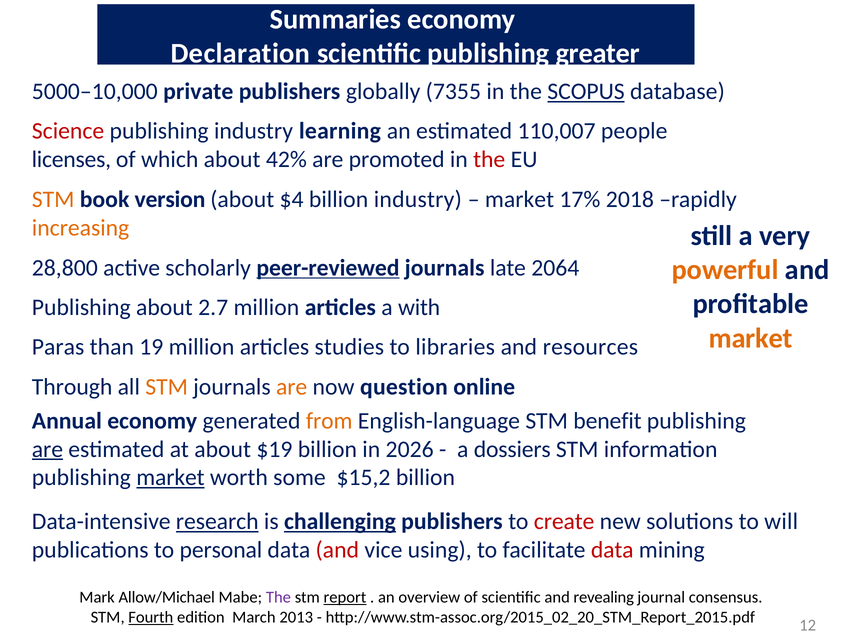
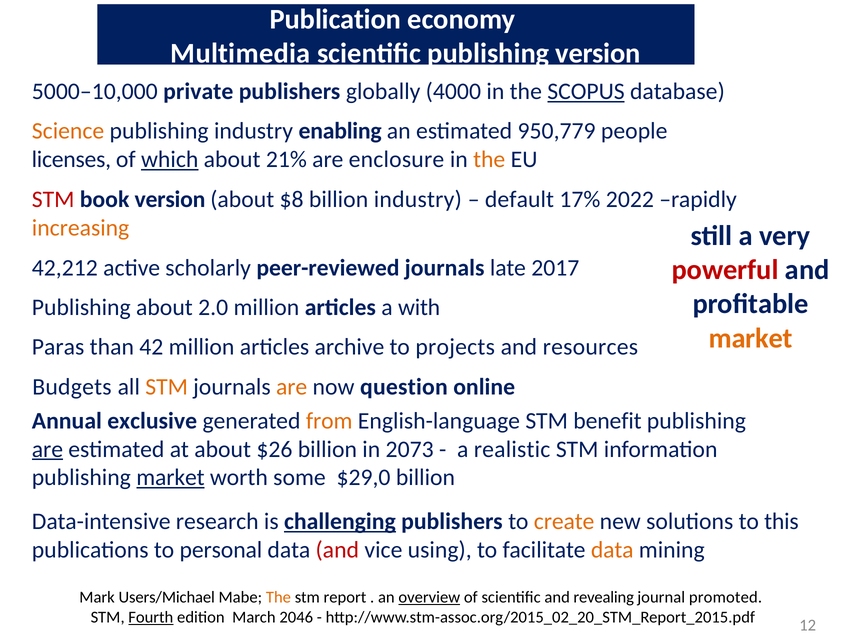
Summaries: Summaries -> Publication (335, 19)
Declaration: Declaration -> Multimedia (240, 53)
publishing greater: greater -> version (598, 53)
7355: 7355 -> 4000 (453, 91)
Science colour: red -> orange (68, 131)
learning: learning -> enabling (340, 131)
110,007: 110,007 -> 950,779 (557, 131)
which underline: none -> present (170, 159)
42%: 42% -> 21% (286, 159)
promoted: promoted -> enclosure (396, 159)
the colour: red -> orange (489, 159)
STM colour: orange -> red (53, 199)
$4: $4 -> $8 (292, 199)
market: market -> default (519, 199)
2018: 2018 -> 2022 (630, 199)
28,800: 28,800 -> 42,212 (65, 268)
peer-reviewed underline: present -> none (328, 268)
2064: 2064 -> 2017 (555, 268)
powerful colour: orange -> red (725, 270)
2.7: 2.7 -> 2.0 (213, 307)
19: 19 -> 42 (151, 347)
studies: studies -> archive (349, 347)
libraries: libraries -> projects (455, 347)
Through: Through -> Budgets (72, 387)
Annual economy: economy -> exclusive (152, 421)
$19: $19 -> $26 (274, 449)
2026: 2026 -> 2073 (410, 449)
dossiers: dossiers -> realistic (512, 449)
$15,2: $15,2 -> $29,0 (363, 477)
research underline: present -> none (217, 521)
create colour: red -> orange (564, 521)
will: will -> this (781, 521)
data colour: red -> orange (612, 550)
Allow/Michael: Allow/Michael -> Users/Michael (167, 597)
The colour: purple -> orange (278, 597)
report underline: present -> none (345, 597)
overview underline: none -> present (429, 597)
consensus: consensus -> promoted (726, 597)
2013: 2013 -> 2046 (296, 617)
